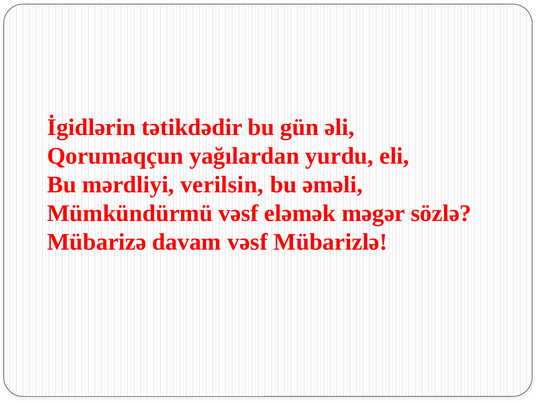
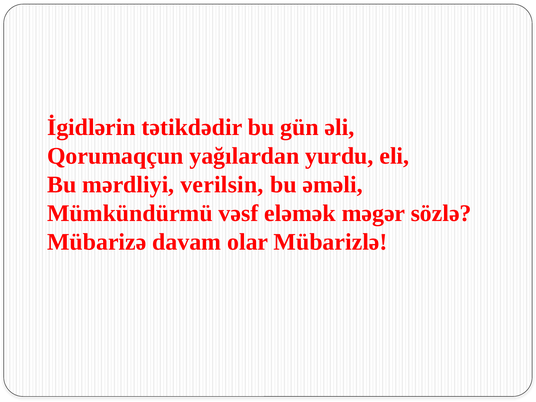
davam vəsf: vəsf -> olar (248, 242)
